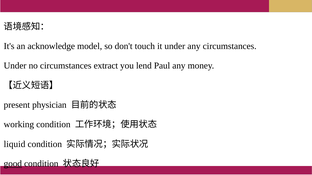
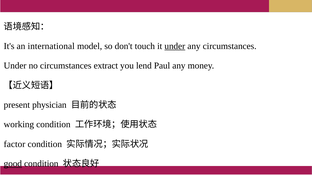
acknowledge: acknowledge -> international (51, 46)
under underline: none -> present (175, 46)
liquid: liquid -> factor (15, 144)
